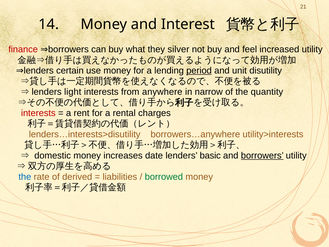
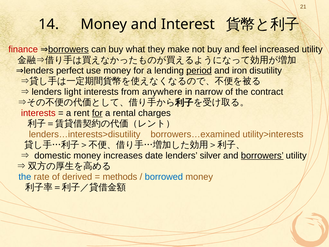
borrowers underline: none -> present (68, 49)
silver: silver -> make (179, 49)
certain: certain -> perfect (70, 71)
unit: unit -> iron (240, 71)
quantity: quantity -> contract (267, 92)
for underline: none -> present (97, 113)
borrowers…anywhere: borrowers…anywhere -> borrowers…examined (195, 134)
basic: basic -> silver (210, 155)
liabilities: liabilities -> methods (120, 177)
borrowed colour: green -> blue (164, 177)
